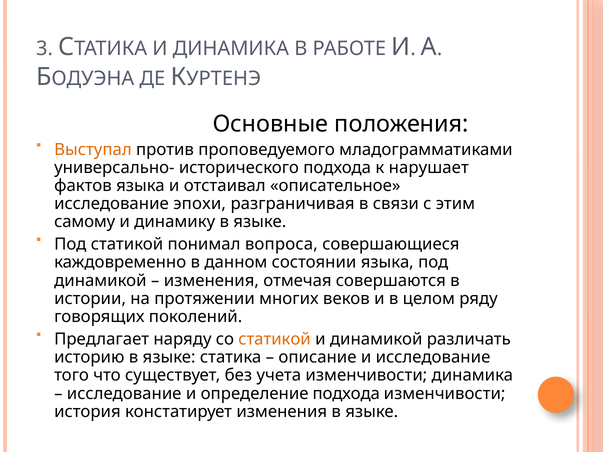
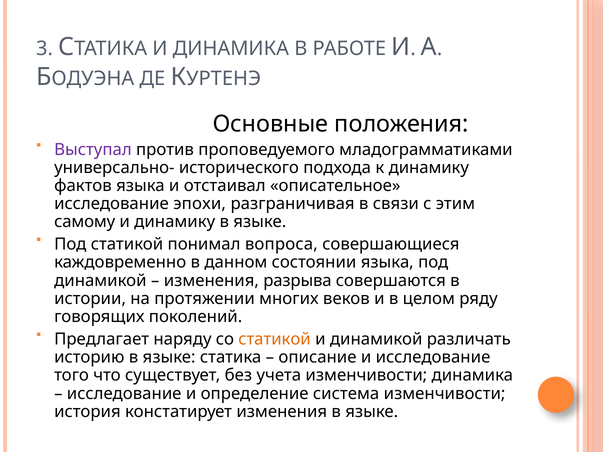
Выступал colour: orange -> purple (93, 150)
к нарушает: нарушает -> динамику (429, 168)
отмечая: отмечая -> разрыва (297, 281)
определение подхода: подхода -> система (346, 394)
